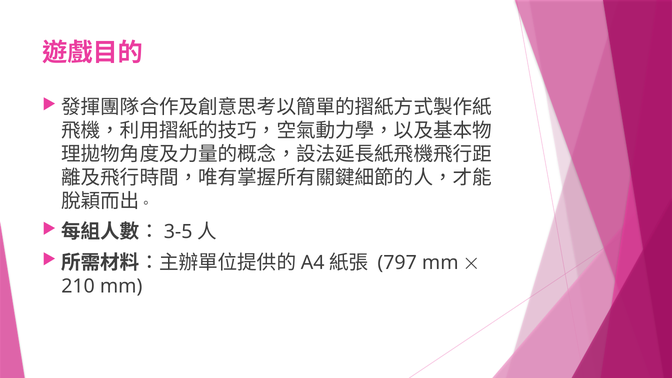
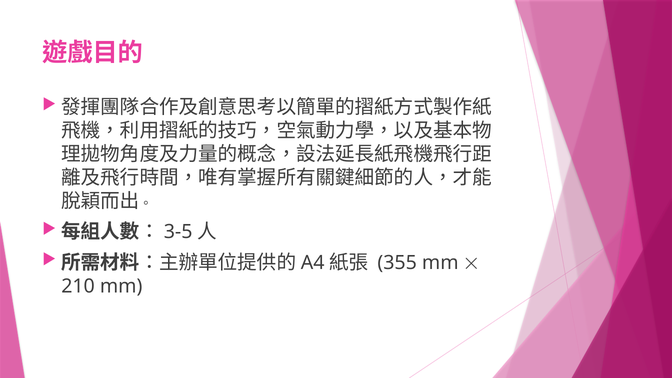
797: 797 -> 355 (397, 263)
